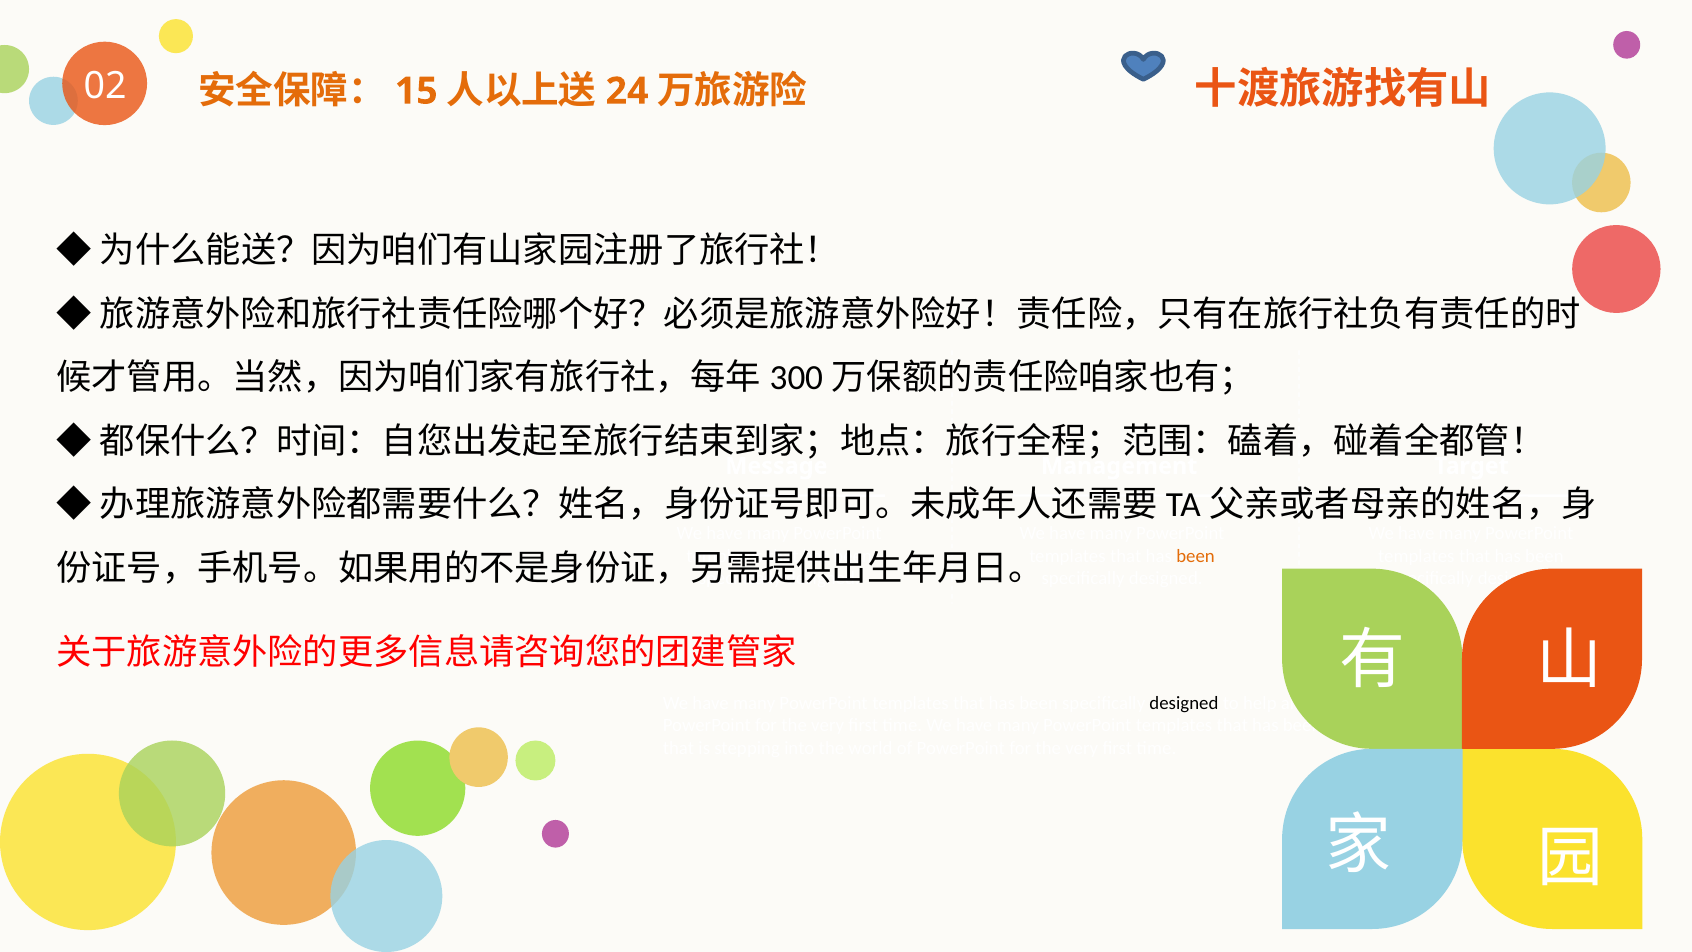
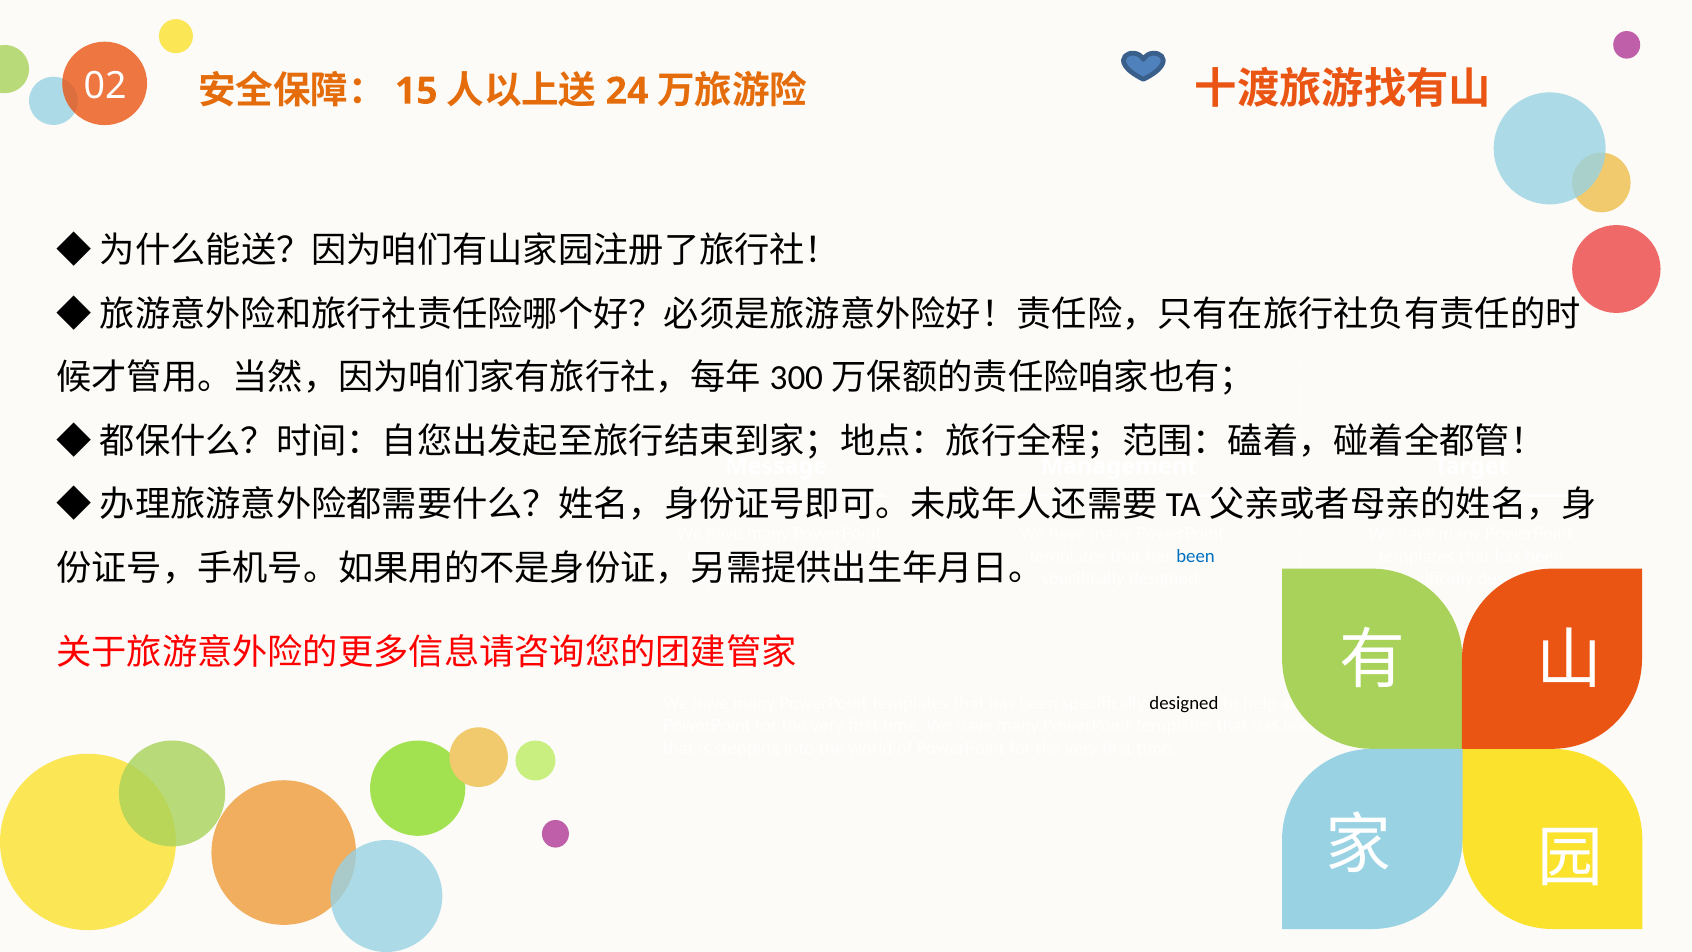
been colour: orange -> blue (1196, 556)
